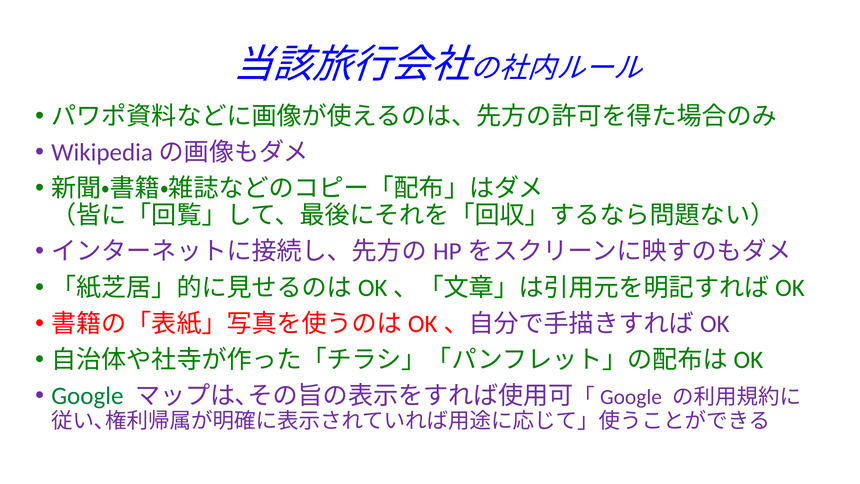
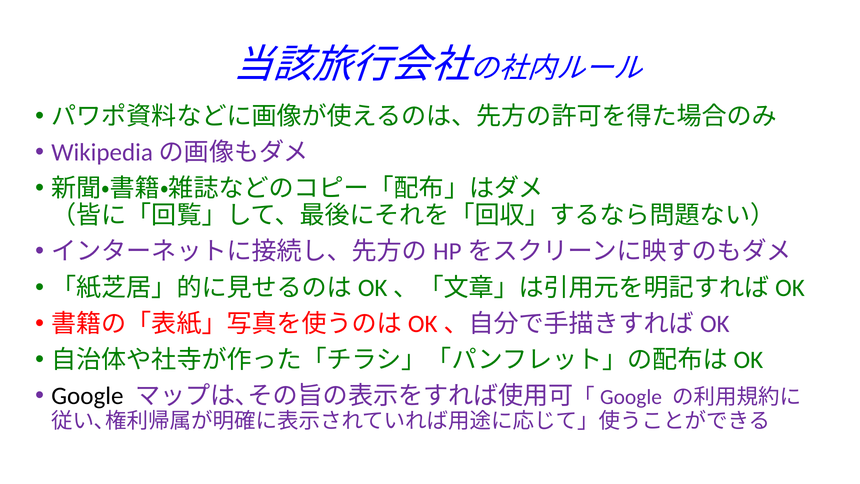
Google colour: green -> black (87, 396)
